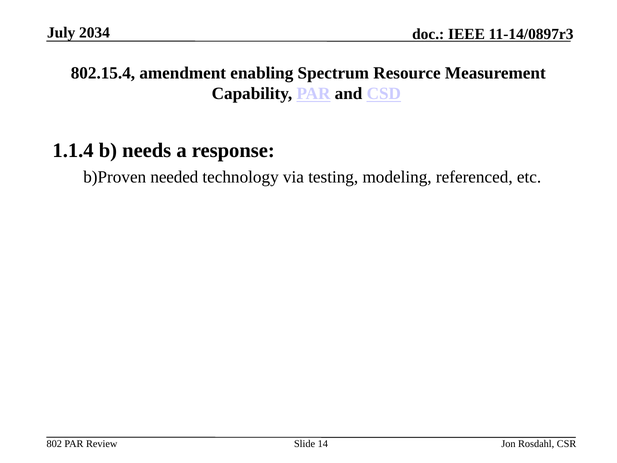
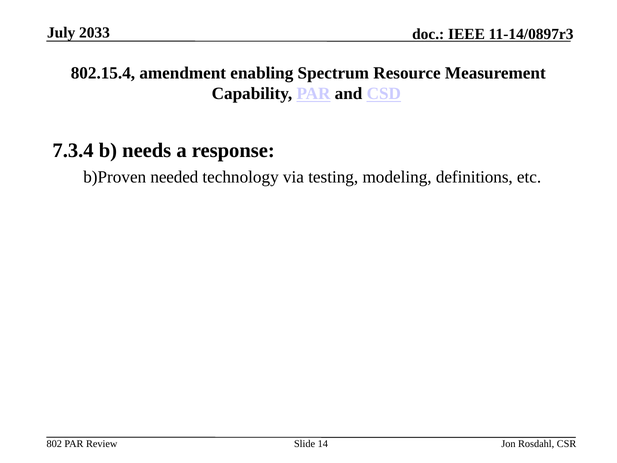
2034: 2034 -> 2033 (94, 33)
1.1.4: 1.1.4 -> 7.3.4 (73, 151)
referenced: referenced -> definitions (474, 177)
